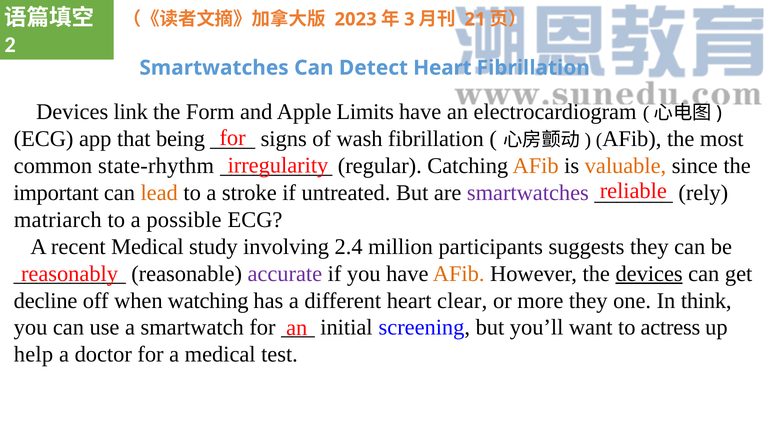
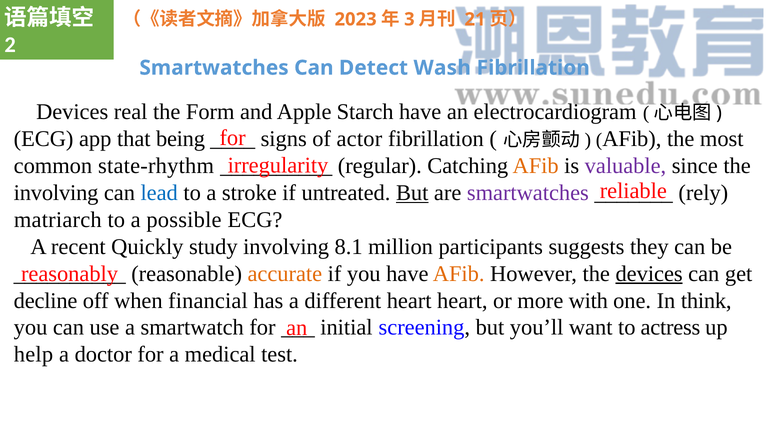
Detect Heart: Heart -> Wash (442, 68)
link: link -> real (131, 112)
Limits: Limits -> Starch (365, 112)
wash: wash -> actor (359, 139)
valuable colour: orange -> purple (625, 166)
important: important -> involving (56, 193)
lead colour: orange -> blue (159, 193)
But underline: none -> present (412, 193)
recent Medical: Medical -> Quickly (147, 247)
2.4: 2.4 -> 8.1 (349, 247)
accurate colour: purple -> orange (285, 274)
watching: watching -> financial (208, 301)
heart clear: clear -> heart (462, 301)
more they: they -> with (588, 301)
